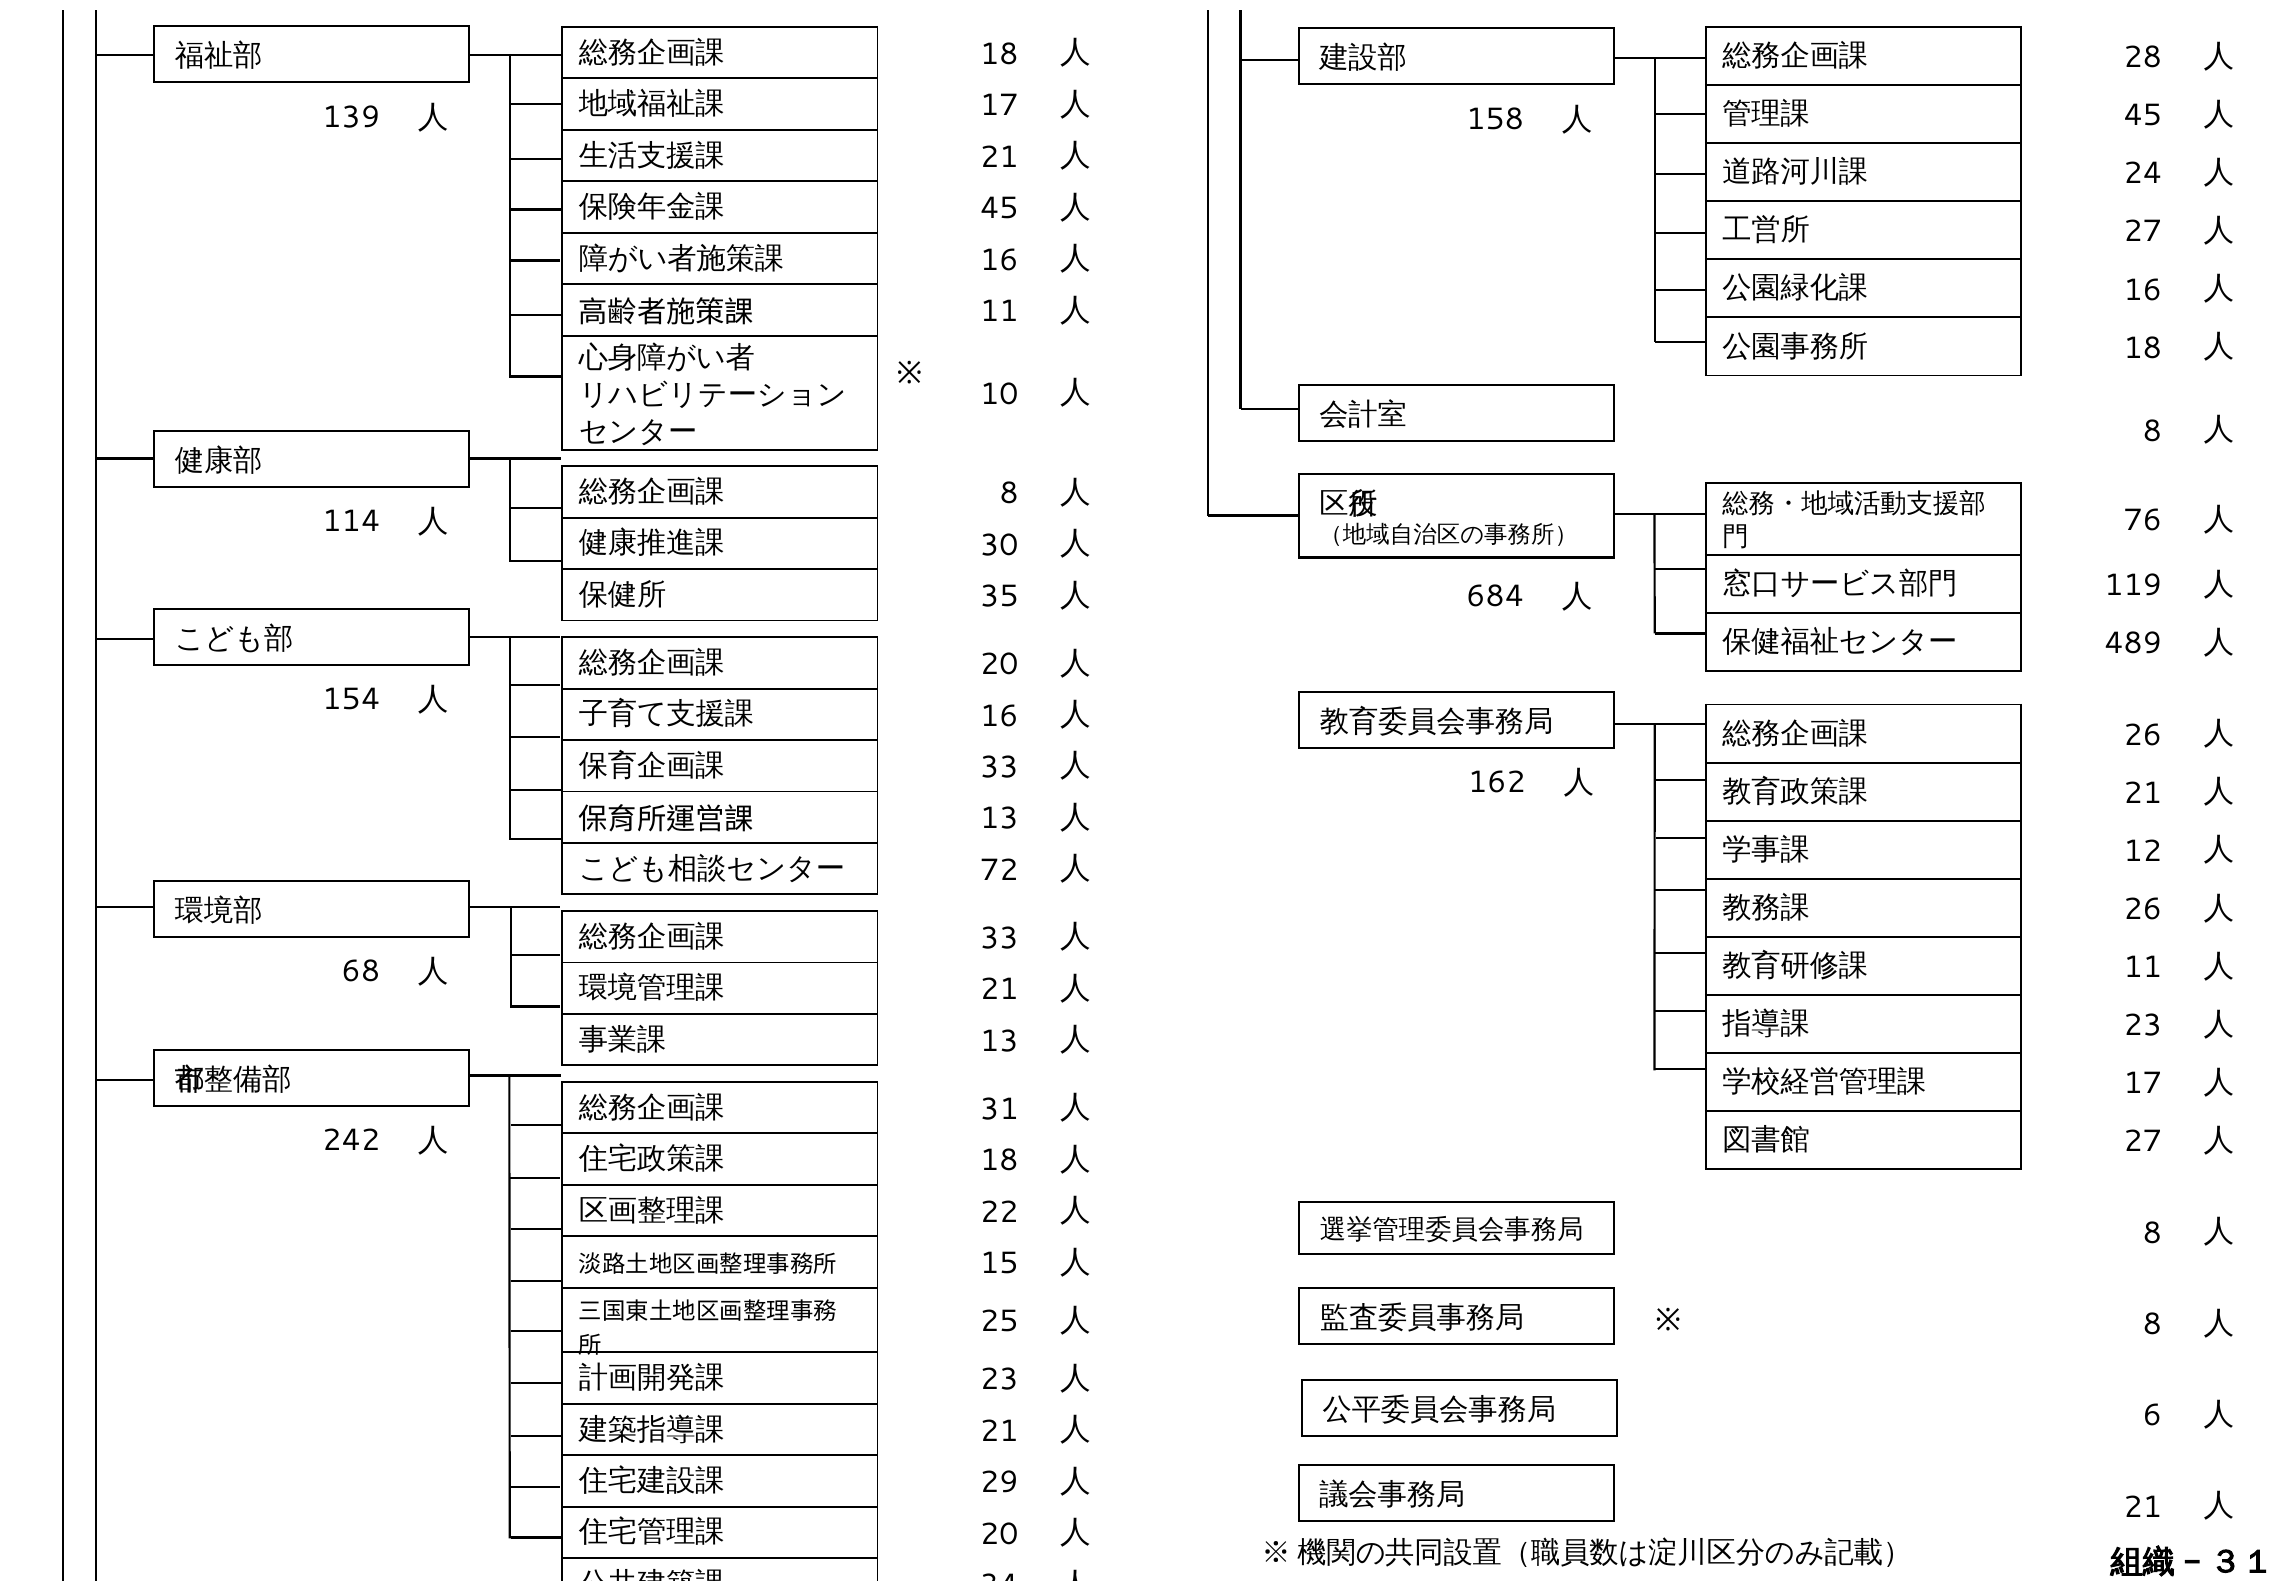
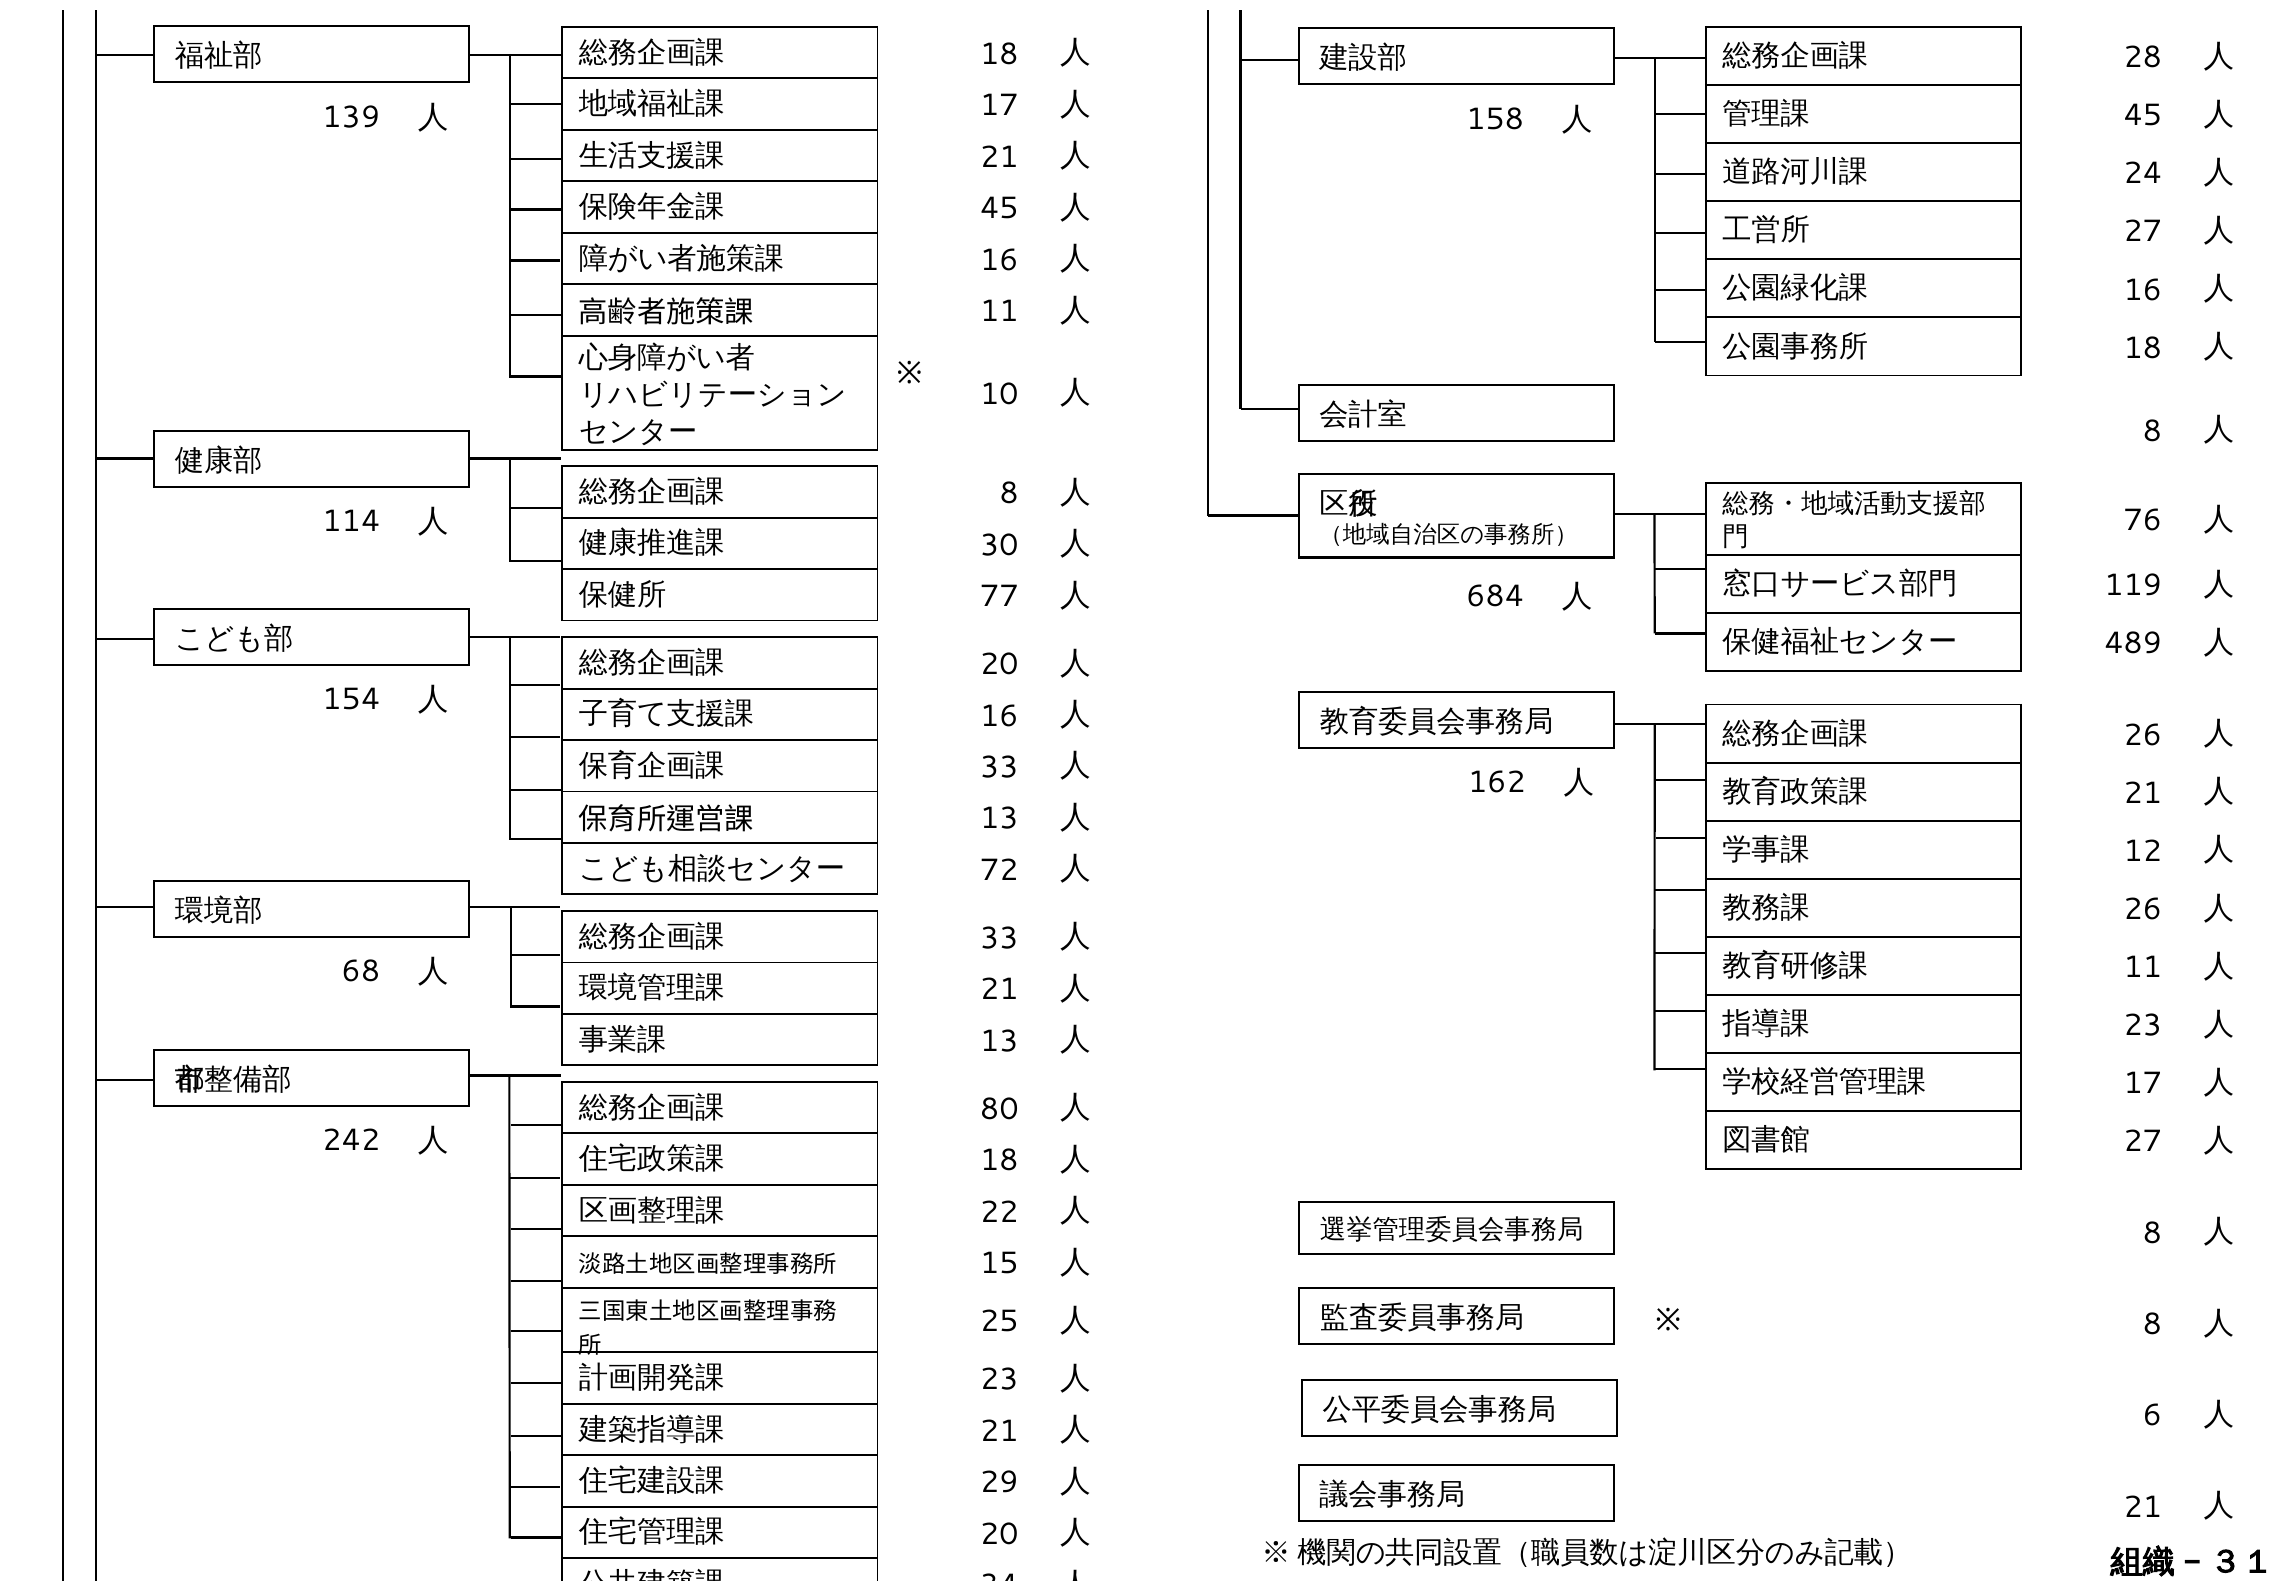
35: 35 -> 77 (999, 596)
31: 31 -> 80 (999, 1109)
